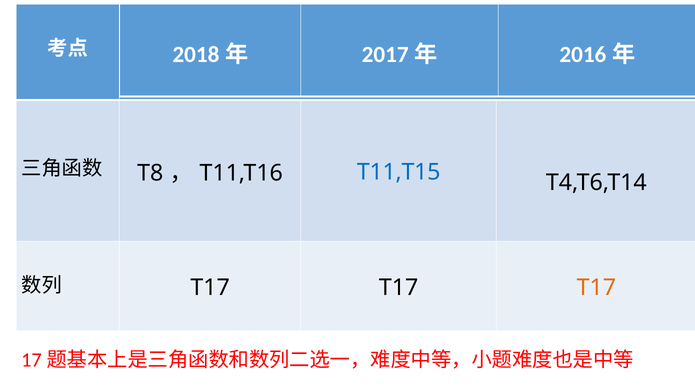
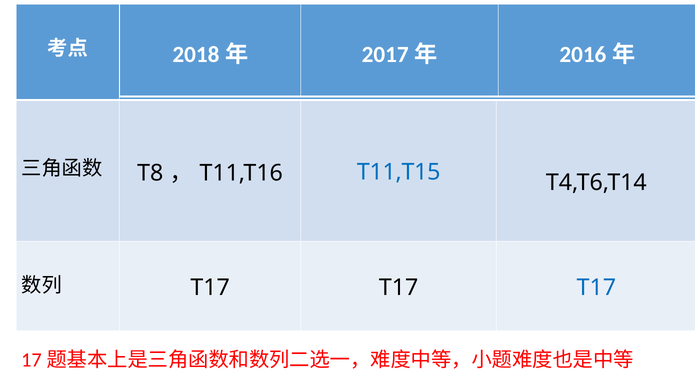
T17 colour: orange -> blue (596, 287)
